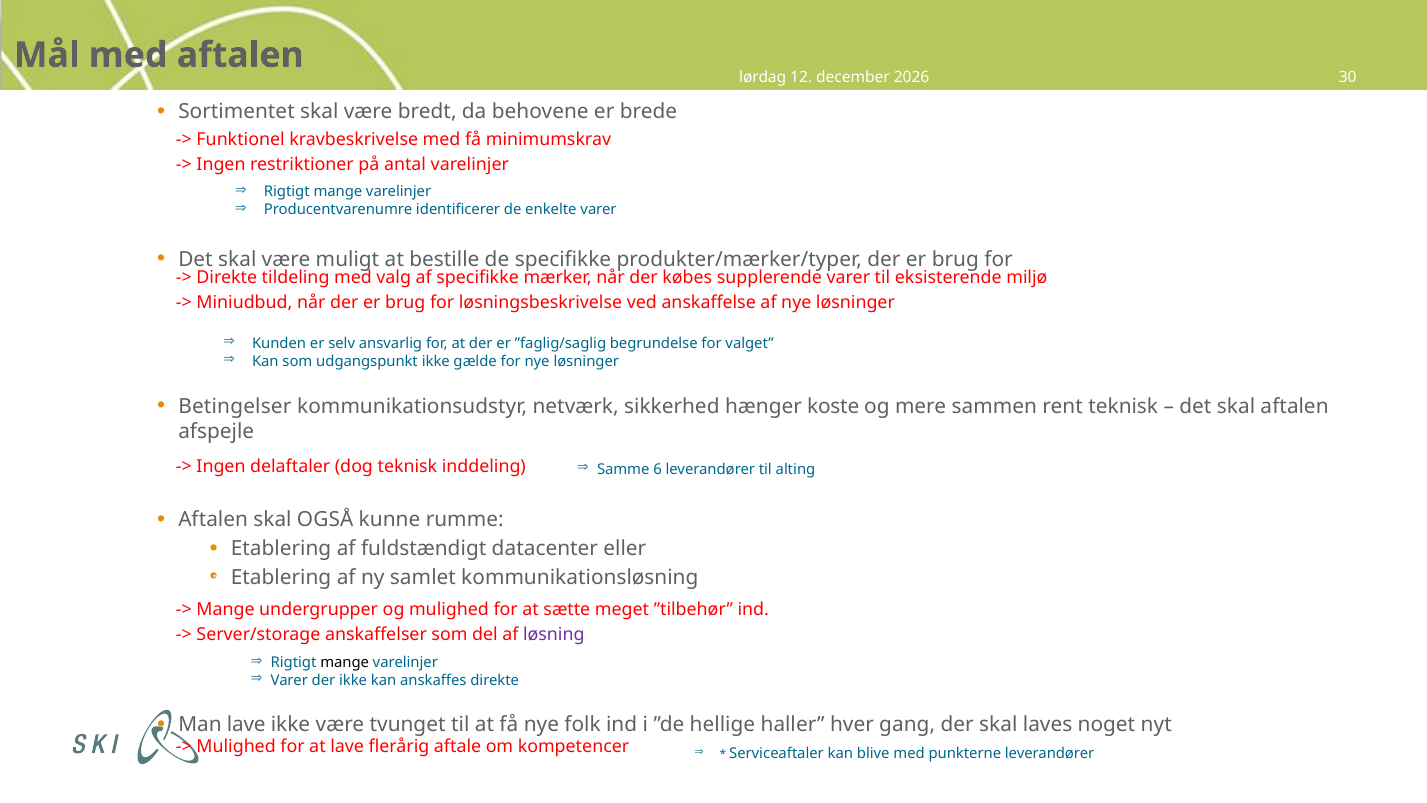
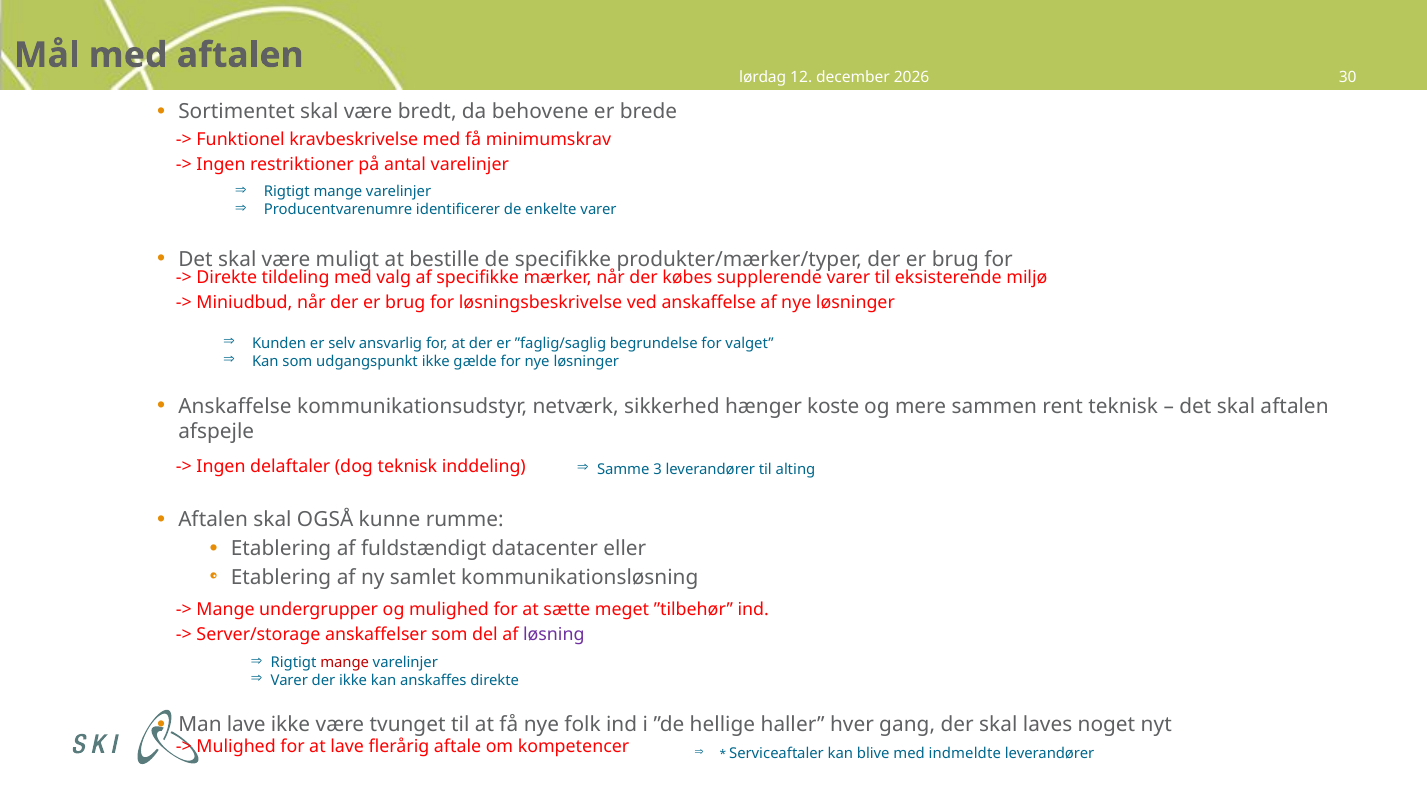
Betingelser: Betingelser -> Anskaffelse (235, 407)
6: 6 -> 3 (658, 469)
mange colour: black -> red (345, 662)
punkterne: punkterne -> indmeldte (965, 754)
